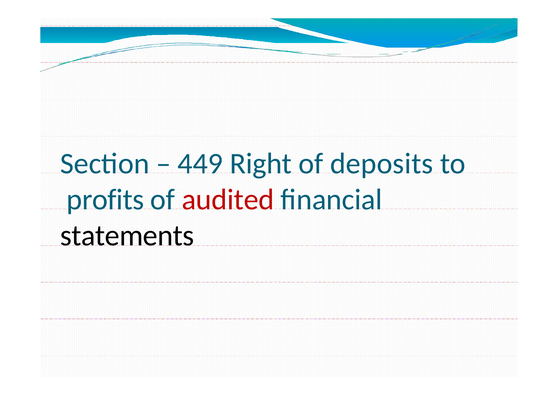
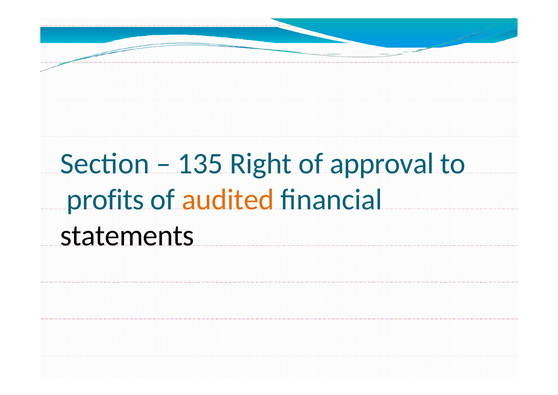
449: 449 -> 135 (200, 164)
deposits: deposits -> approval (382, 164)
audited colour: red -> orange (228, 199)
